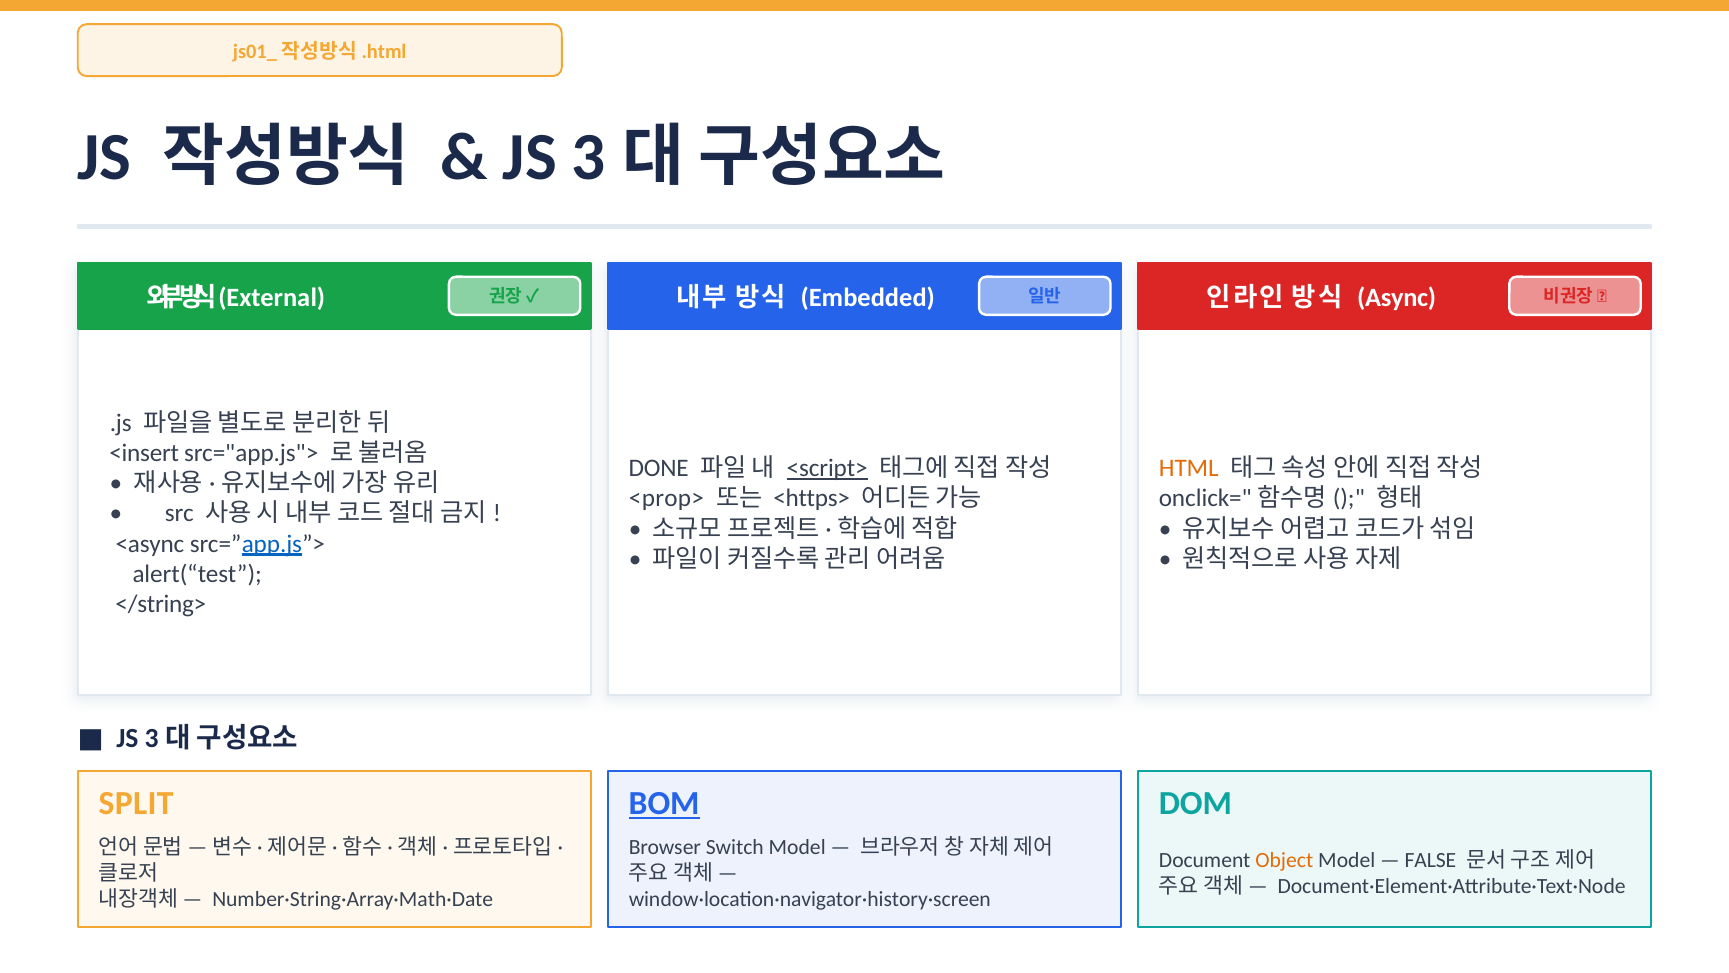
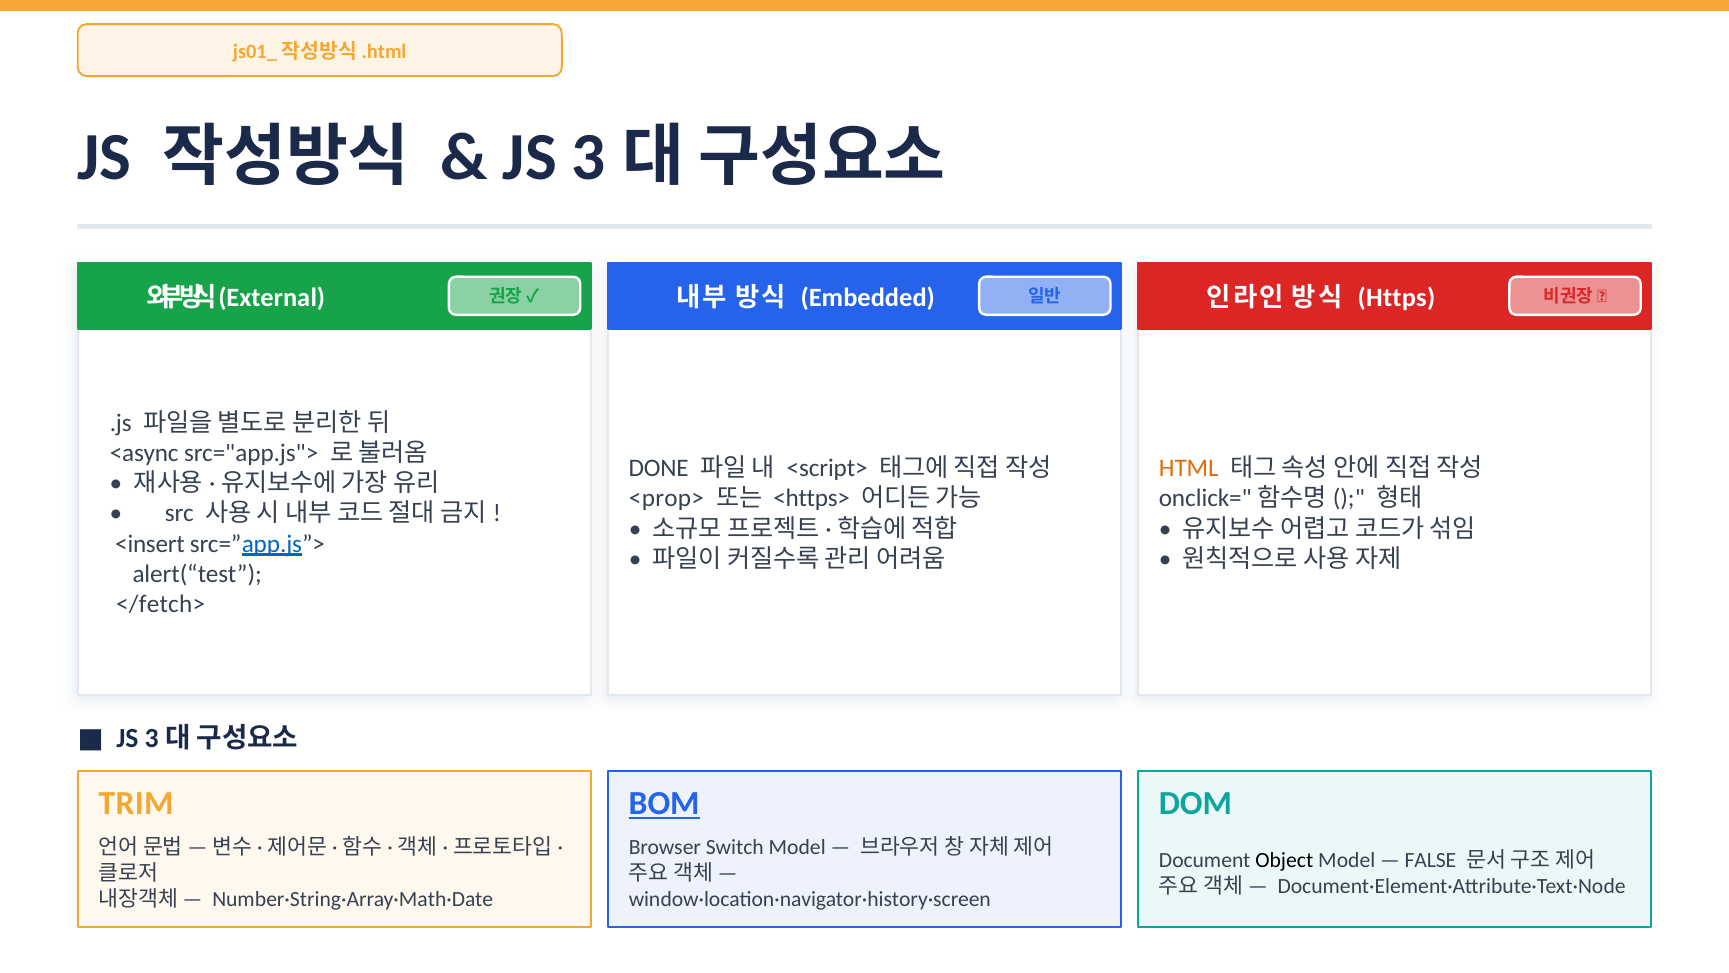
Async: Async -> Https (1396, 297)
<insert: <insert -> <async (144, 453)
<script> underline: present -> none (827, 468)
<async: <async -> <insert (150, 543)
</string>: </string> -> </fetch> (161, 604)
SPLIT: SPLIT -> TRIM (136, 803)
Object colour: orange -> black (1284, 860)
